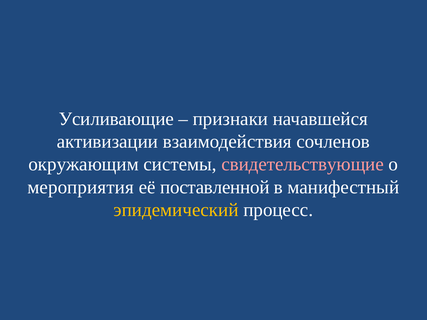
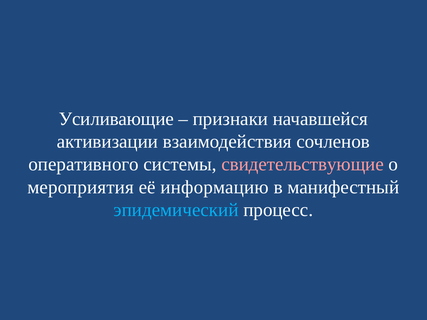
окружающим: окружающим -> оперативного (84, 165)
поставленной: поставленной -> информацию (215, 187)
эпидемический colour: yellow -> light blue (176, 210)
